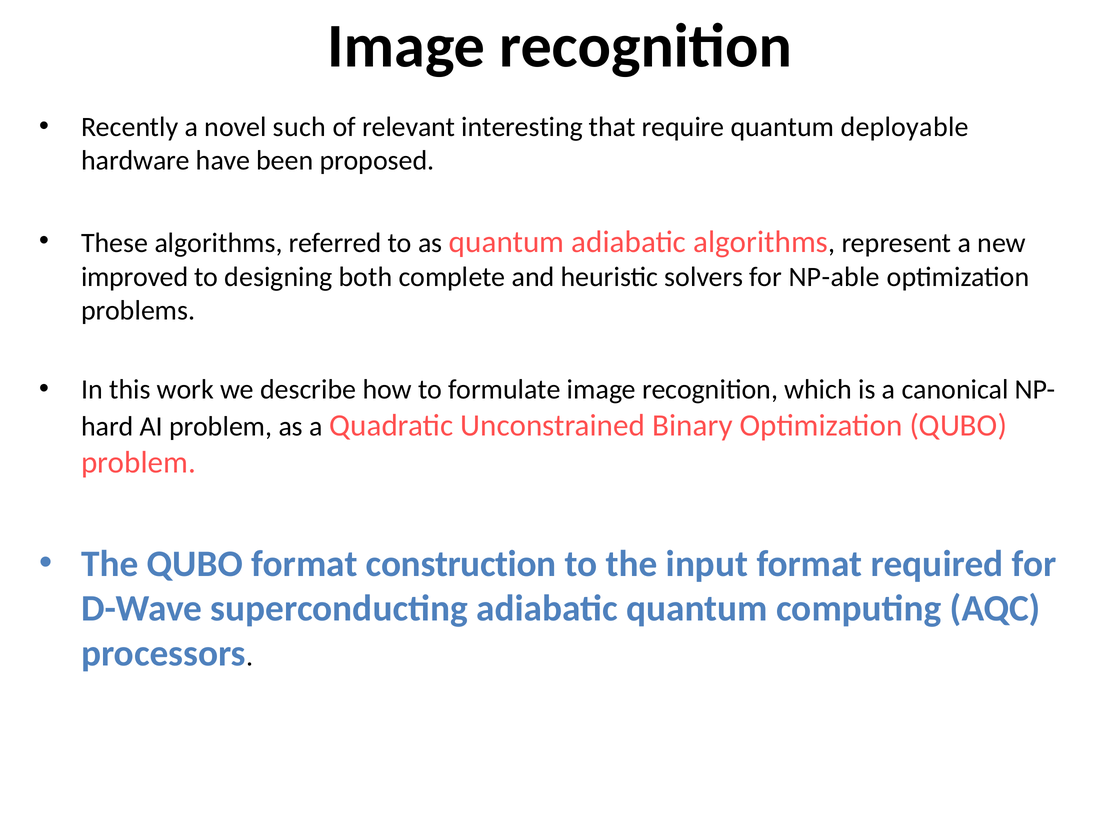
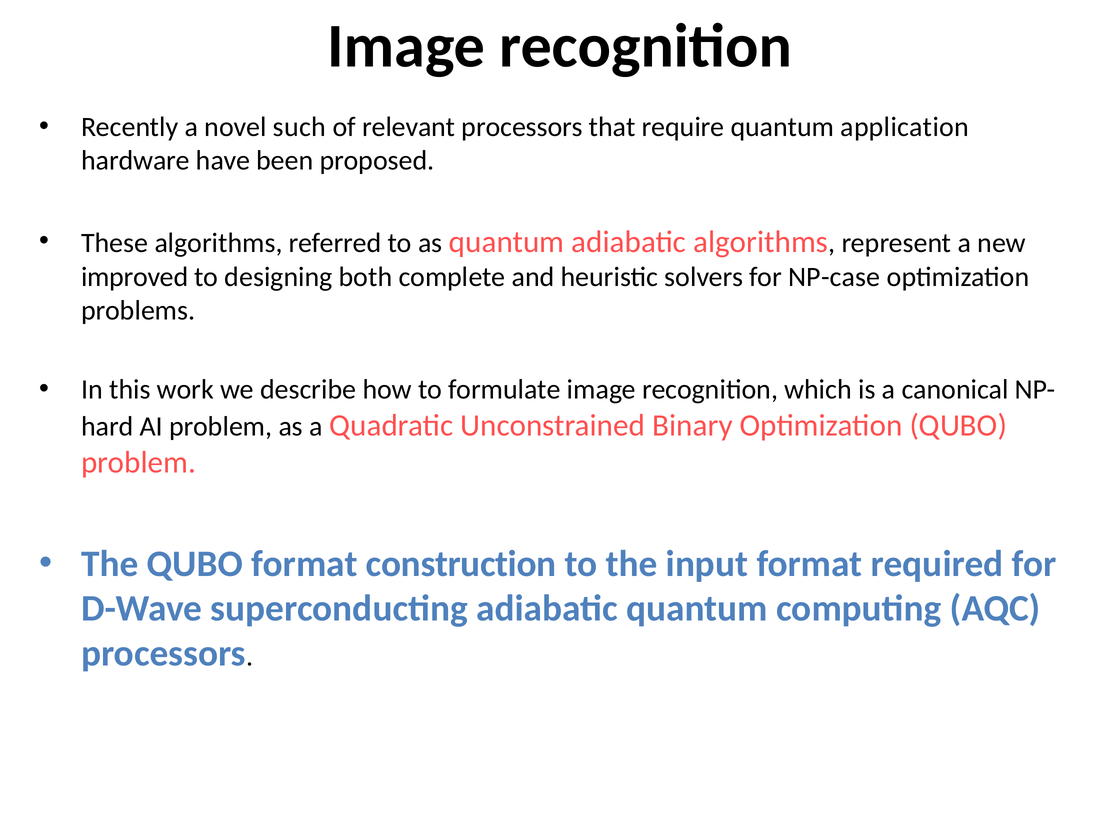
relevant interesting: interesting -> processors (522, 127)
deployable: deployable -> application (905, 127)
NP-able: NP-able -> NP-case (834, 277)
